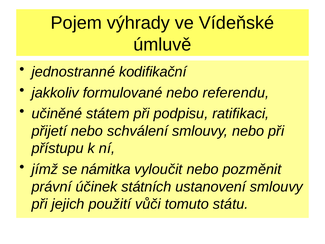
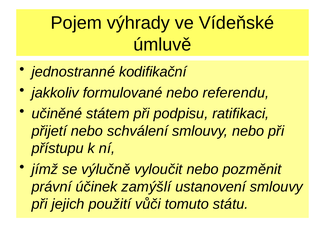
námitka: námitka -> výlučně (106, 169)
státních: státních -> zamýšlí (146, 187)
